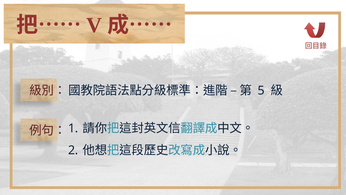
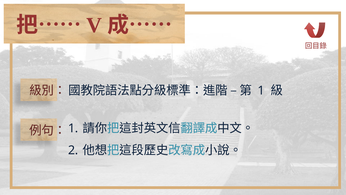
5: 5 -> 1 (261, 90)
